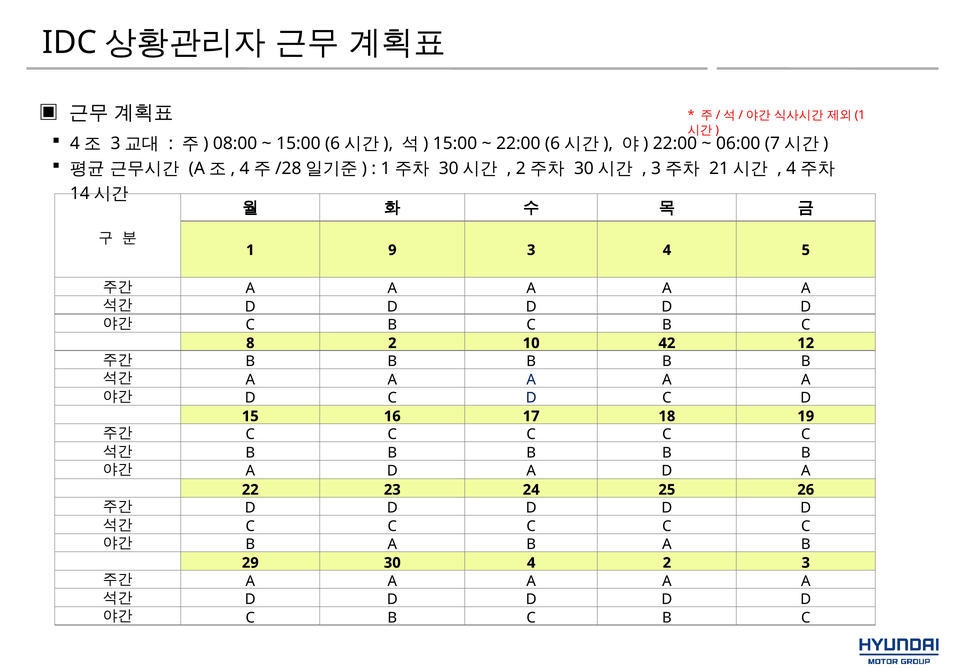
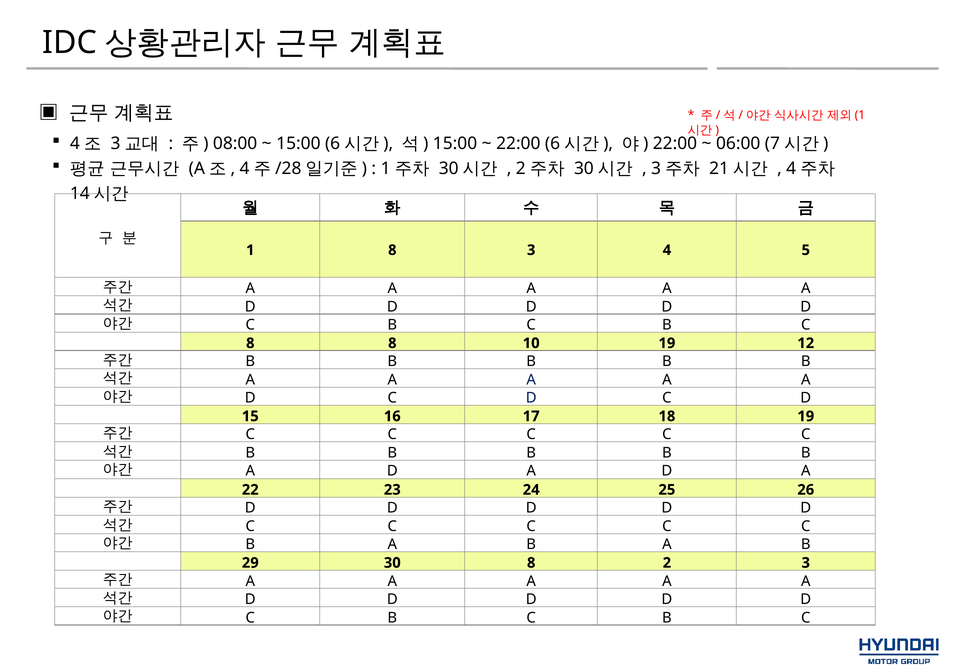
1 9: 9 -> 8 (392, 250)
8 2: 2 -> 8 (392, 343)
10 42: 42 -> 19 (667, 343)
30 4: 4 -> 8 (531, 563)
